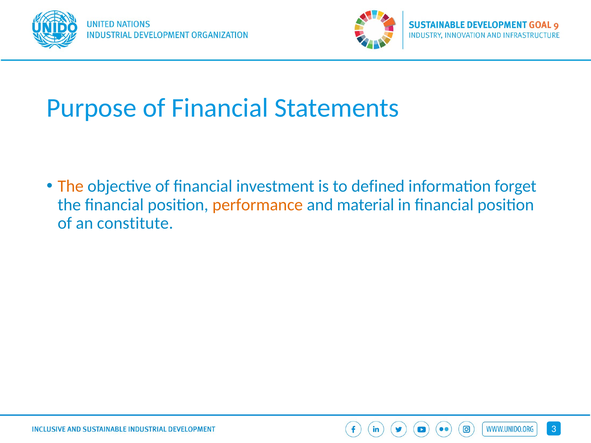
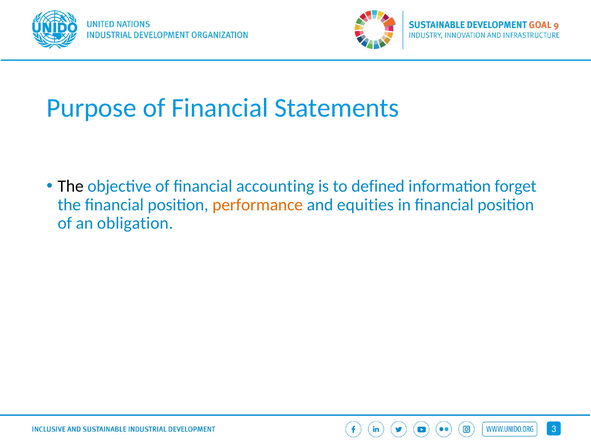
The colour: orange -> black (71, 186)
investment: investment -> accounting (275, 186)
material: material -> equities (365, 205)
constitute: constitute -> obligation (135, 223)
